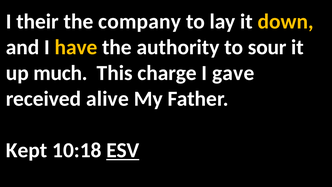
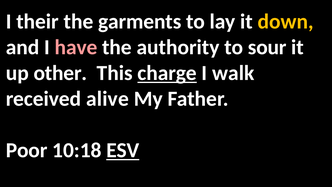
company: company -> garments (140, 22)
have colour: yellow -> pink (76, 47)
much: much -> other (60, 73)
charge underline: none -> present (167, 73)
gave: gave -> walk (233, 73)
Kept: Kept -> Poor (27, 150)
